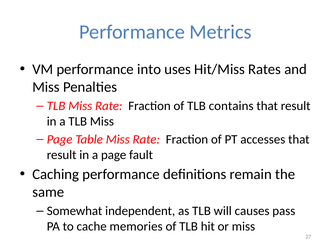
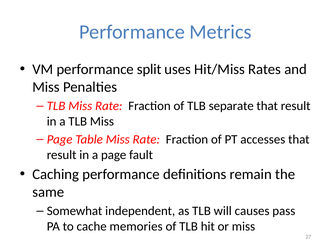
into: into -> split (149, 69)
contains: contains -> separate (231, 106)
